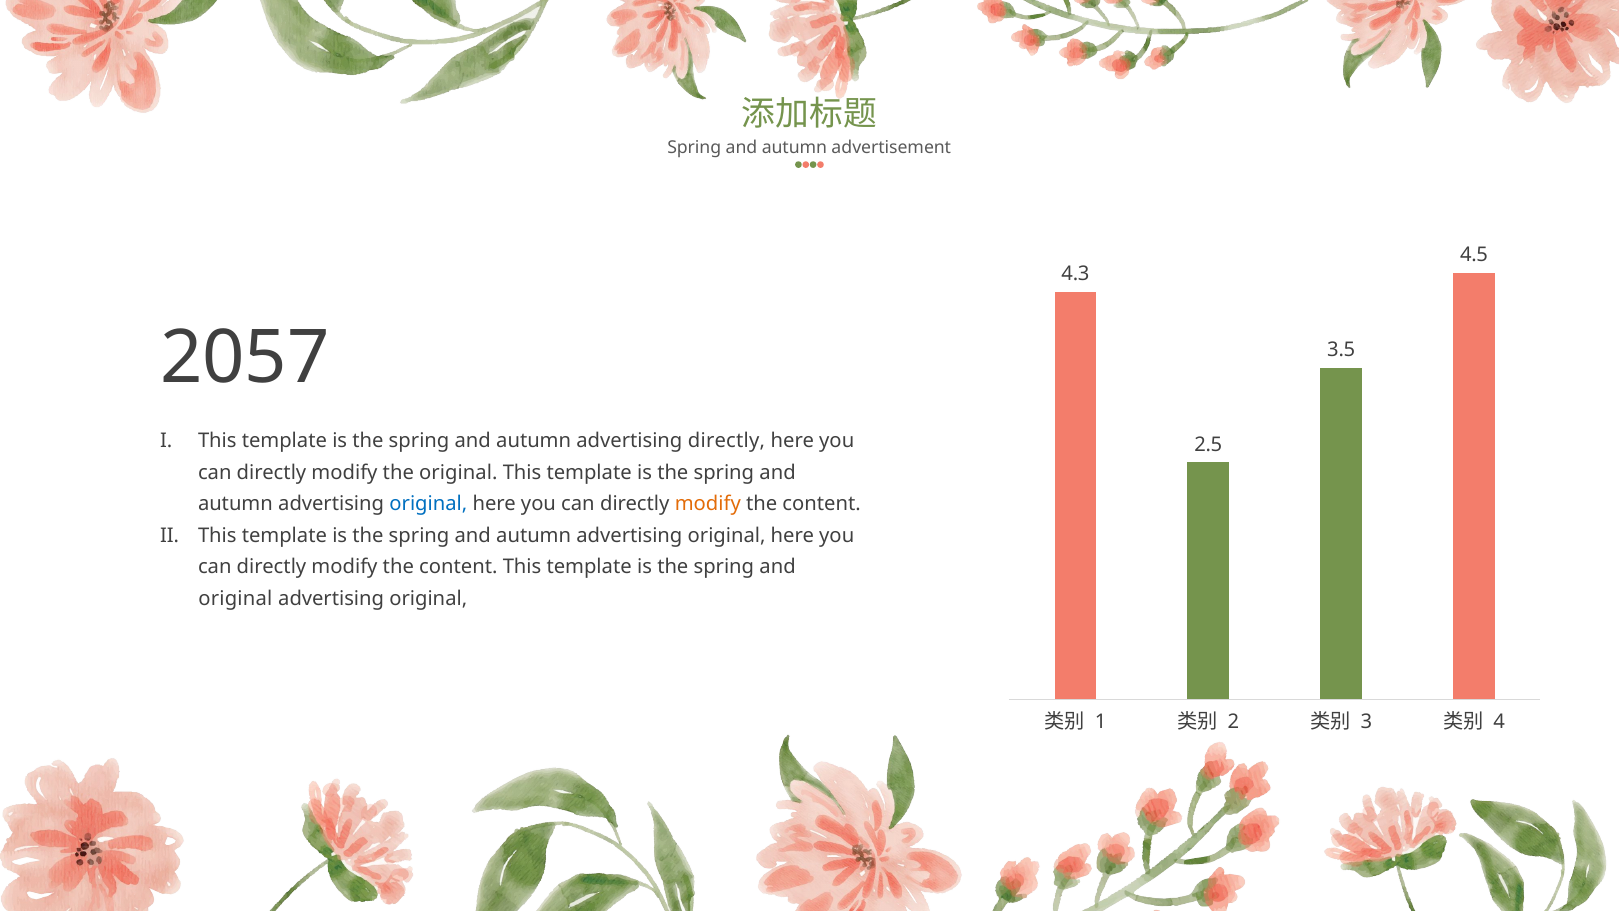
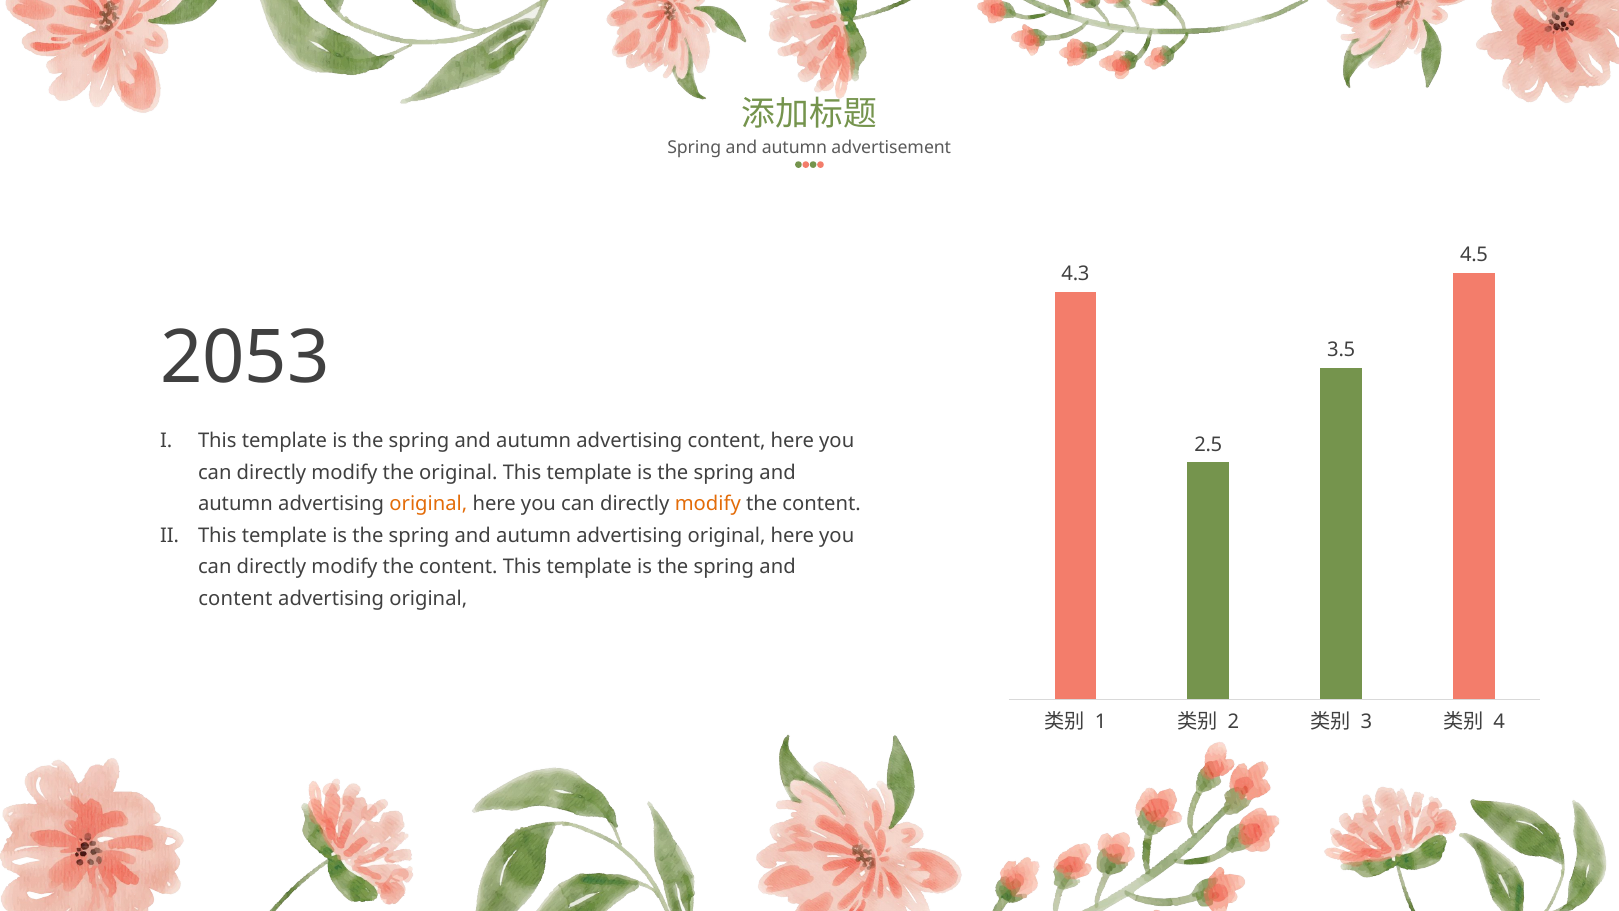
2057: 2057 -> 2053 (245, 358)
advertising directly: directly -> content (727, 441)
original colour: blue -> orange (428, 504)
original: original -> content (235, 598)
